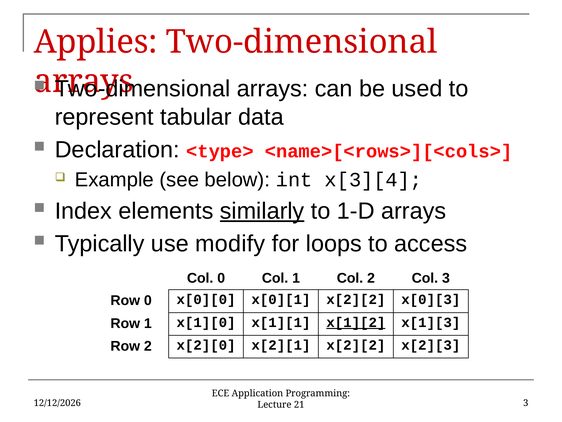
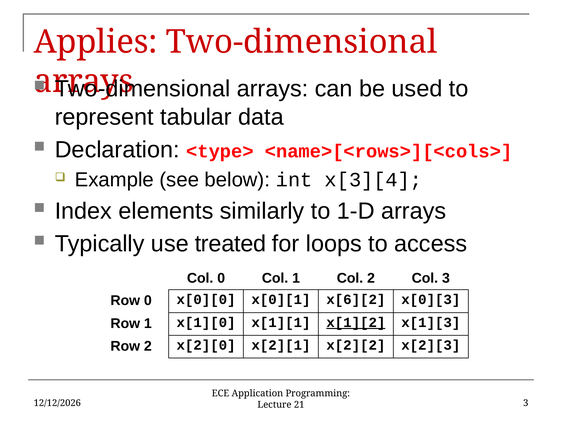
similarly underline: present -> none (262, 211)
modify: modify -> treated (230, 244)
x[0][1 x[2][2: x[2][2 -> x[6][2 (356, 299)
